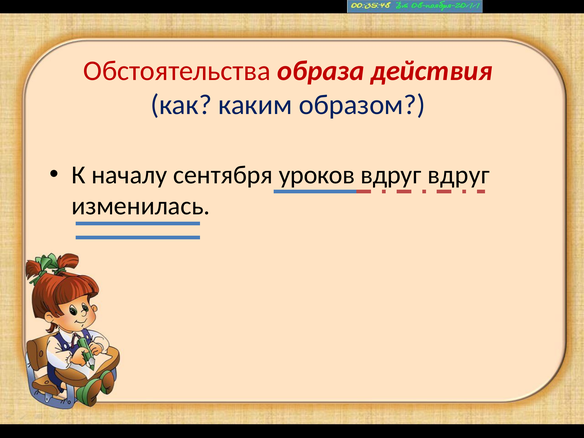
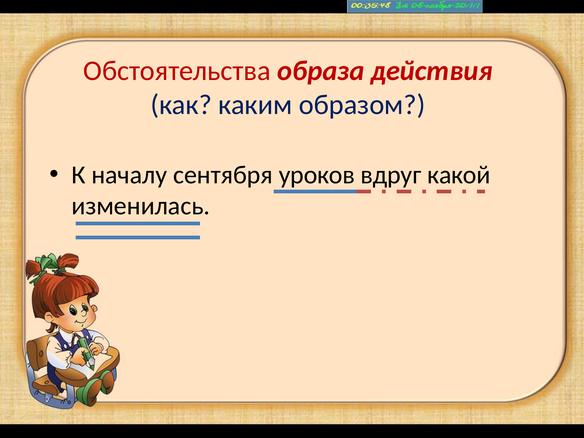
вдруг вдруг: вдруг -> какой (459, 175)
